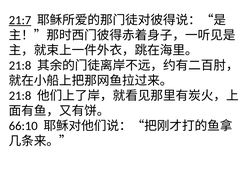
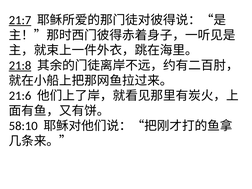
21:8 underline: none -> present (20, 66)
21:8: 21:8 -> 21:6 (20, 96)
66:10: 66:10 -> 58:10 (23, 126)
